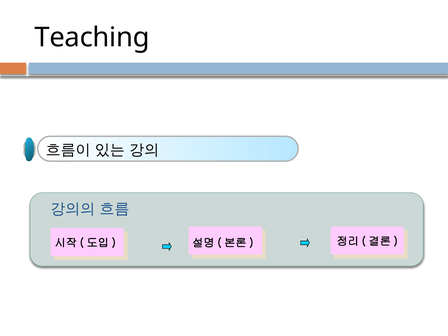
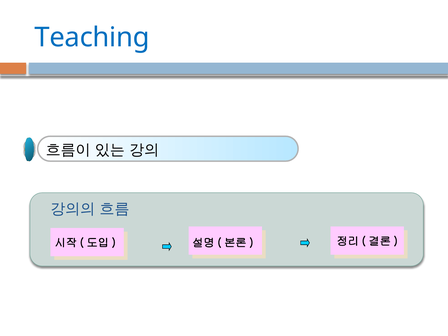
Teaching colour: black -> blue (92, 37)
